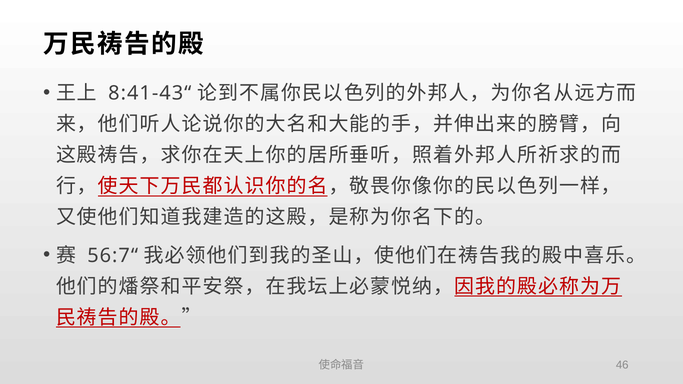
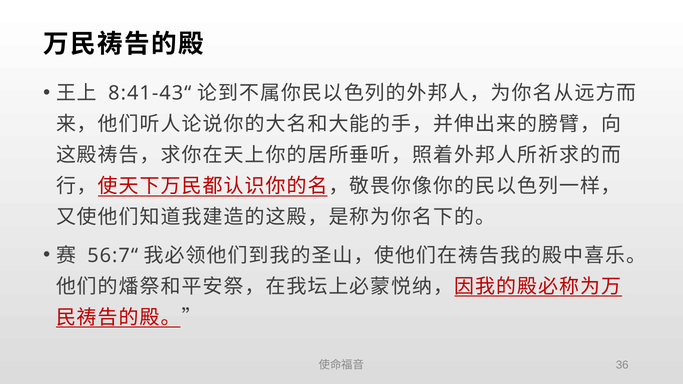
46: 46 -> 36 (622, 365)
